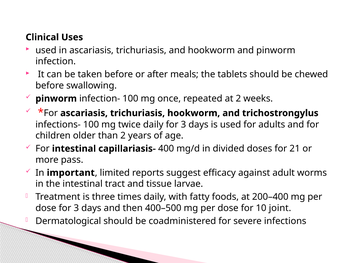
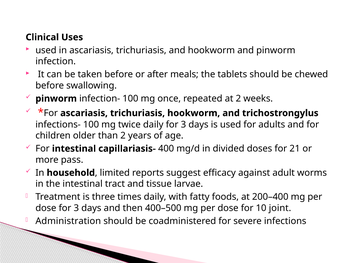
important: important -> household (71, 173)
Dermatological: Dermatological -> Administration (68, 221)
